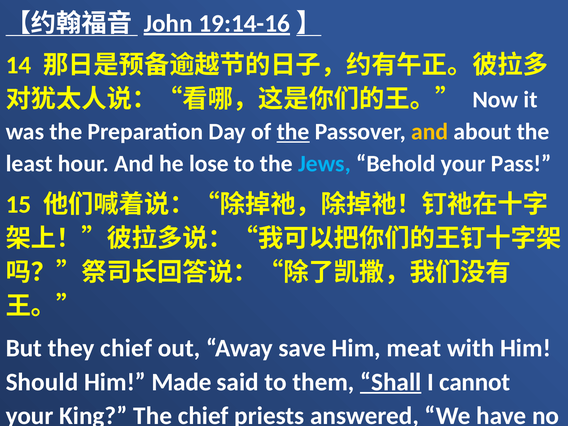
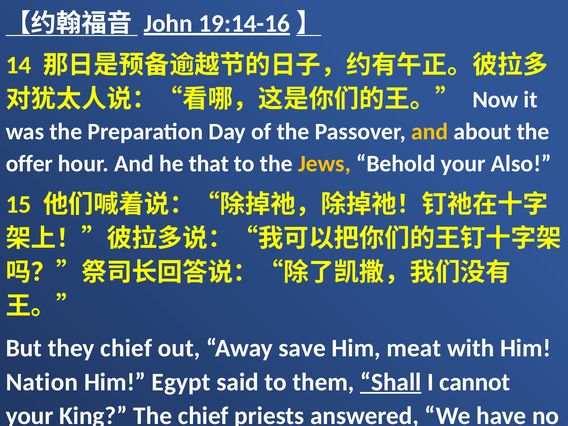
the underline: present -> none (293, 132)
least: least -> offer (29, 164)
lose: lose -> that (209, 164)
Jews colour: light blue -> yellow (324, 164)
Pass: Pass -> Also (521, 164)
Should: Should -> Nation (42, 382)
Made: Made -> Egypt (181, 382)
